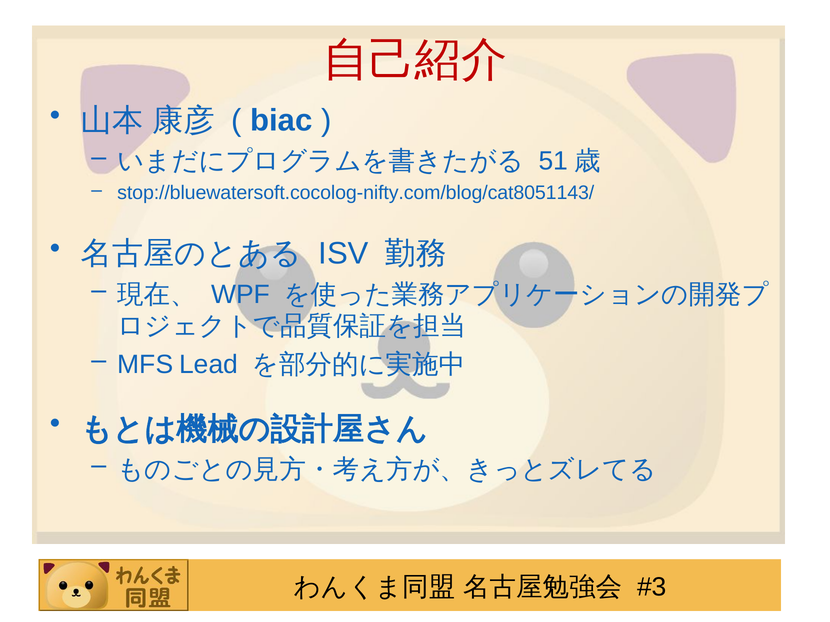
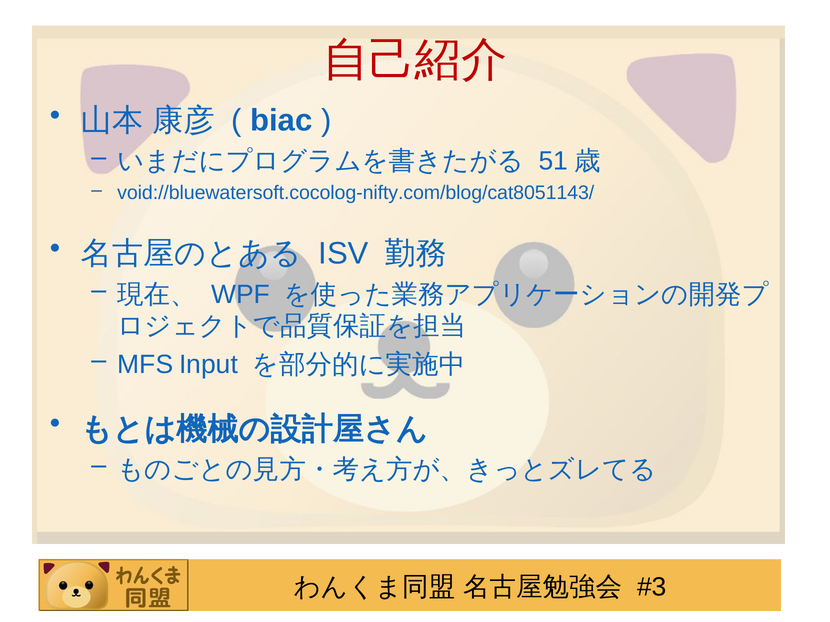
stop://bluewatersoft.cocolog-nifty.com/blog/cat8051143/: stop://bluewatersoft.cocolog-nifty.com/blog/cat8051143/ -> void://bluewatersoft.cocolog-nifty.com/blog/cat8051143/ (356, 193)
Lead: Lead -> Input (209, 365)
